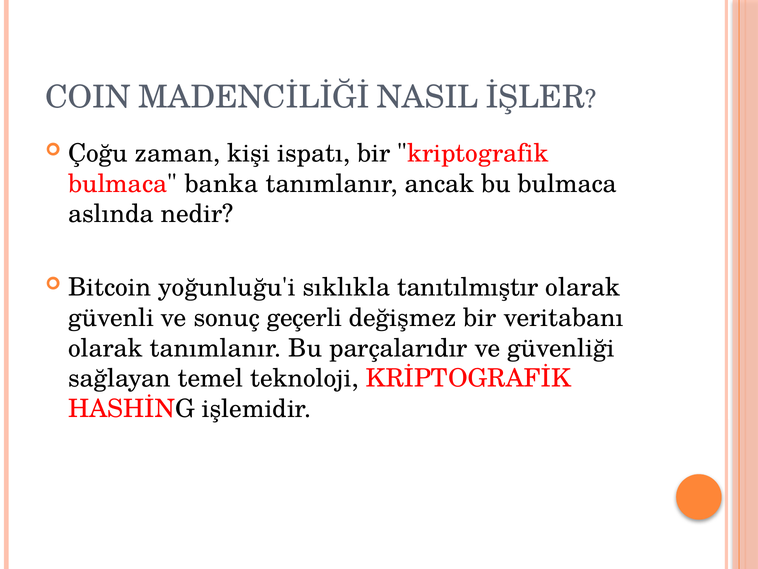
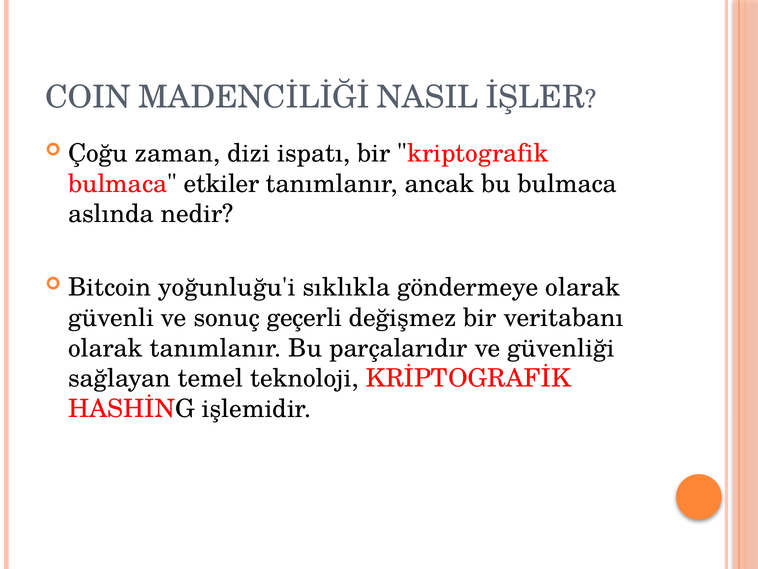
kişi: kişi -> dizi (249, 153)
banka: banka -> etkiler (222, 184)
tanıtılmıştır: tanıtılmıştır -> göndermeye (468, 287)
